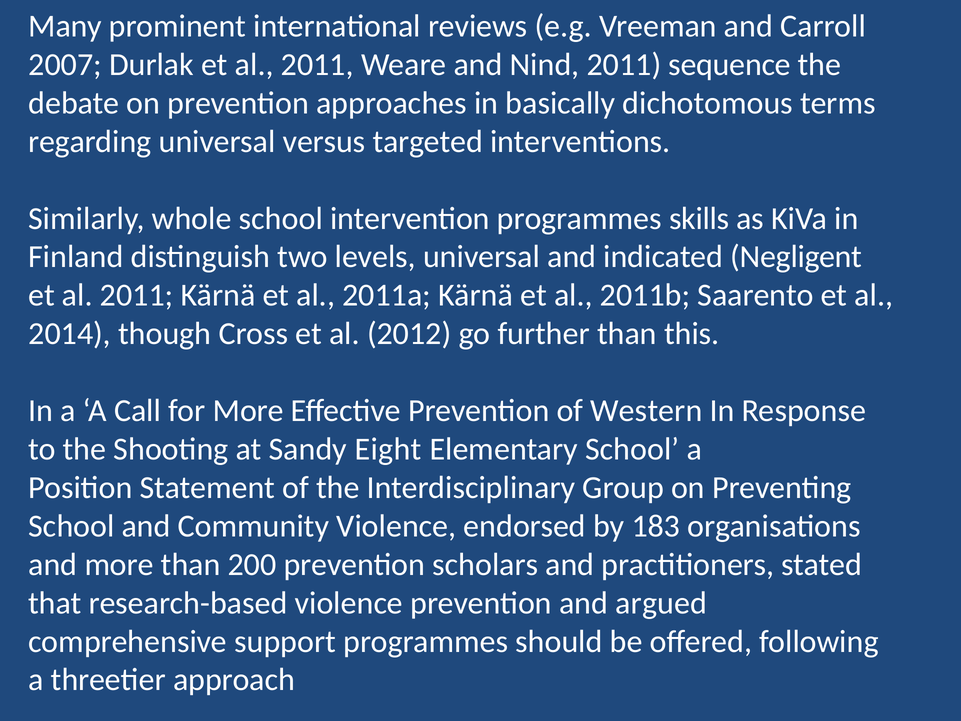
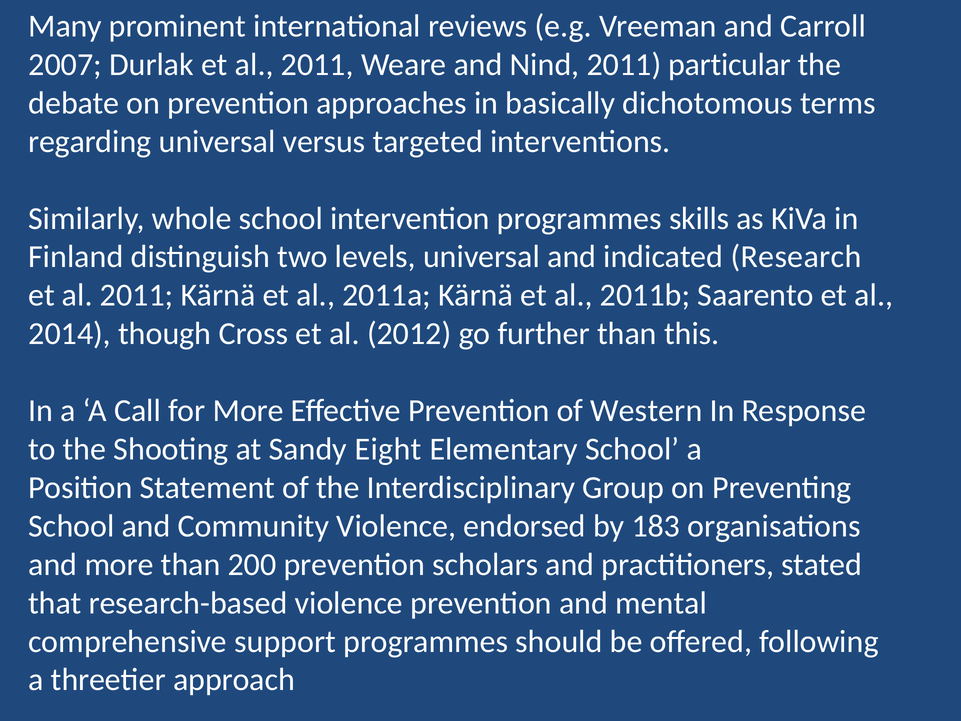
sequence: sequence -> particular (730, 65)
Negligent: Negligent -> Research (796, 257)
argued: argued -> mental (661, 603)
